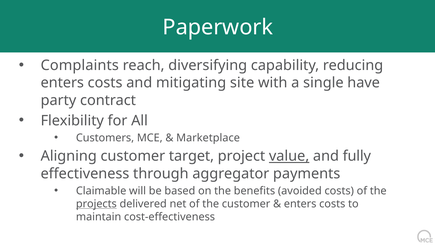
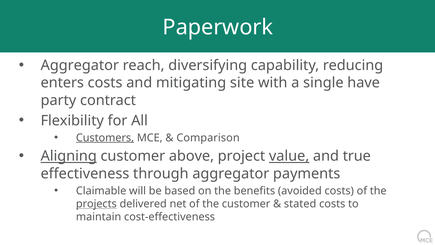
Complaints: Complaints -> Aggregator (80, 65)
Customers underline: none -> present (105, 138)
Marketplace: Marketplace -> Comparison (208, 138)
Aligning underline: none -> present (69, 156)
target: target -> above (191, 156)
fully: fully -> true (357, 156)
enters: enters -> stated (300, 204)
